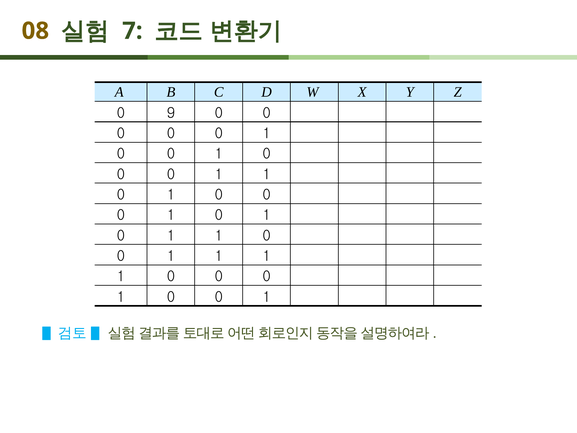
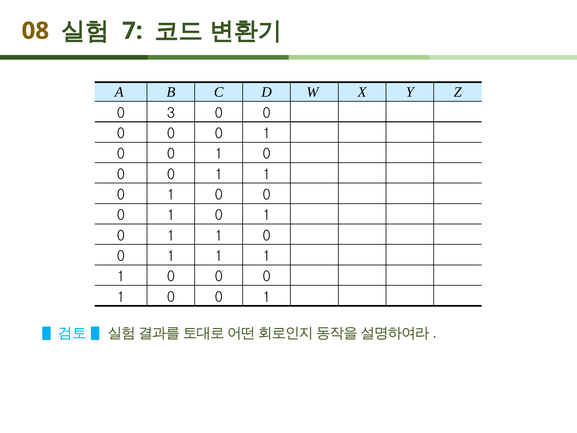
9: 9 -> 3 (171, 113)
